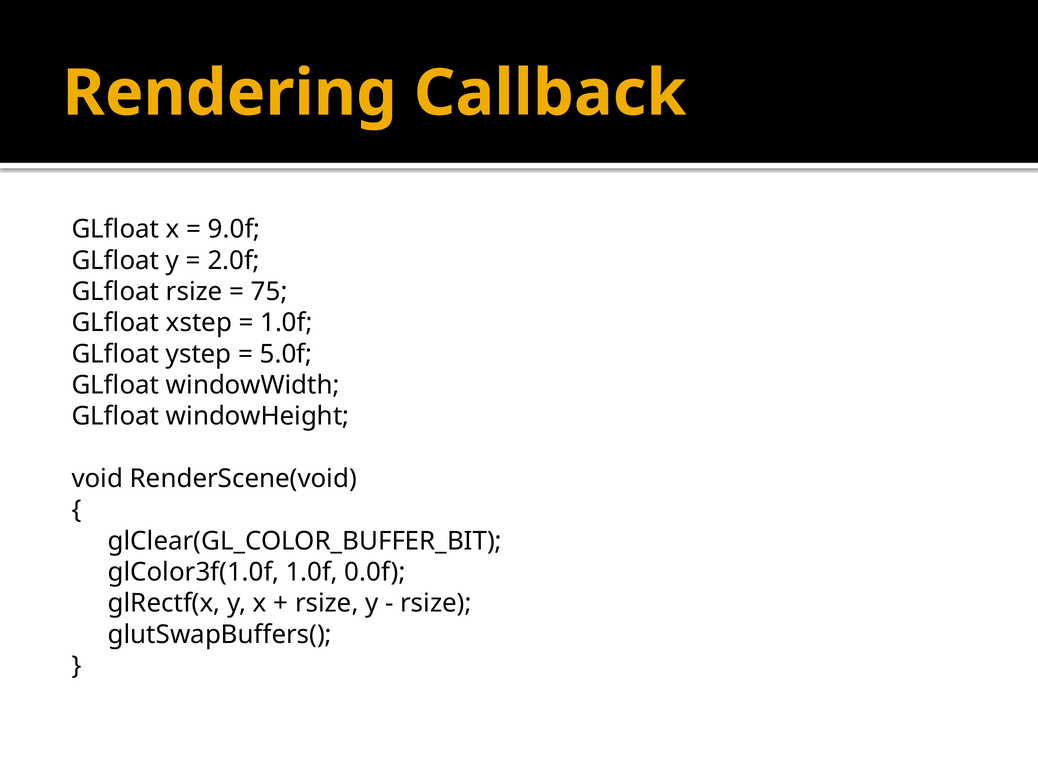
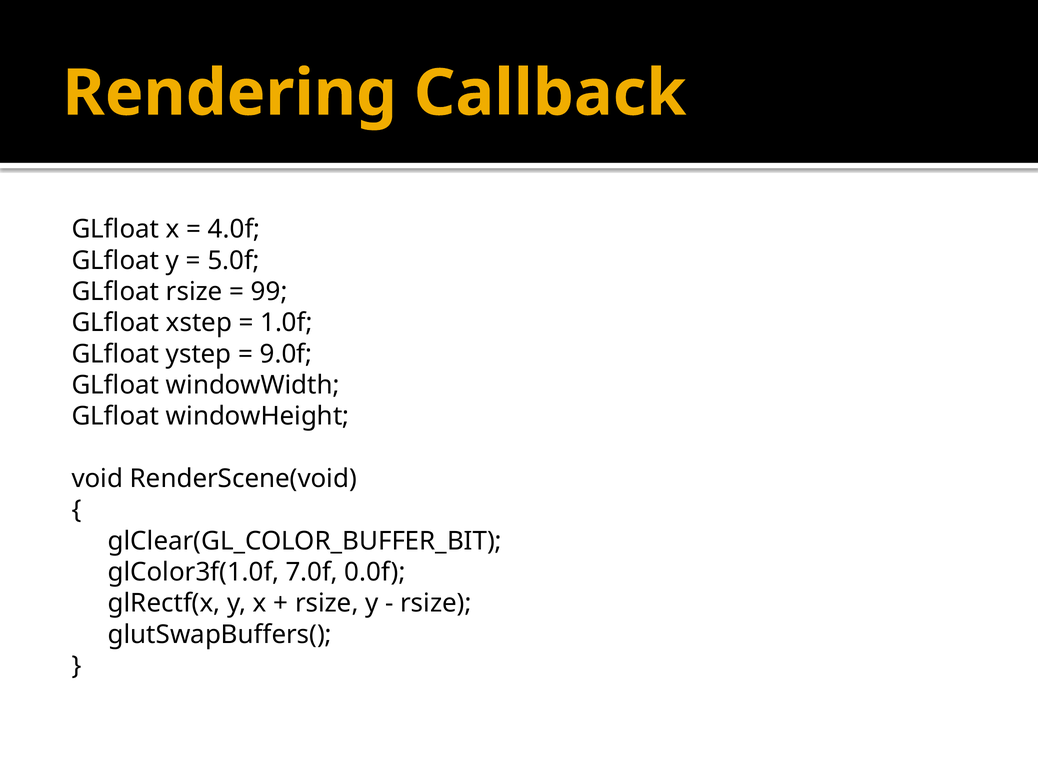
9.0f: 9.0f -> 4.0f (234, 229)
2.0f: 2.0f -> 5.0f (234, 260)
75: 75 -> 99 (269, 292)
5.0f: 5.0f -> 9.0f (286, 354)
glColor3f(1.0f 1.0f: 1.0f -> 7.0f (312, 572)
